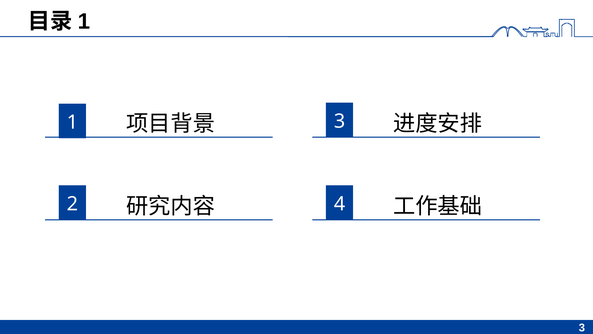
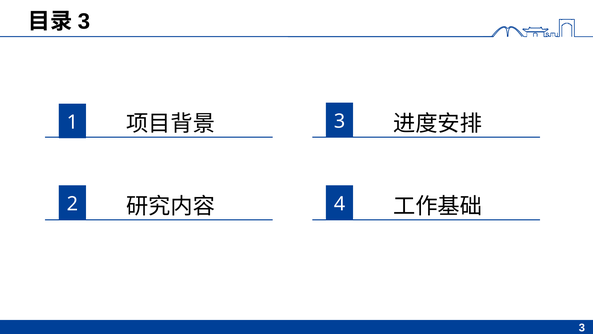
1: 1 -> 3 (84, 21)
